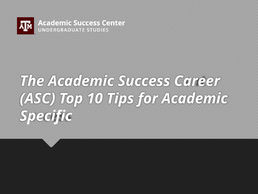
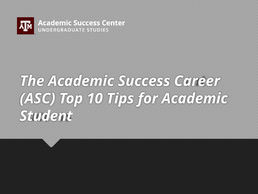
Specific: Specific -> Student (46, 116)
